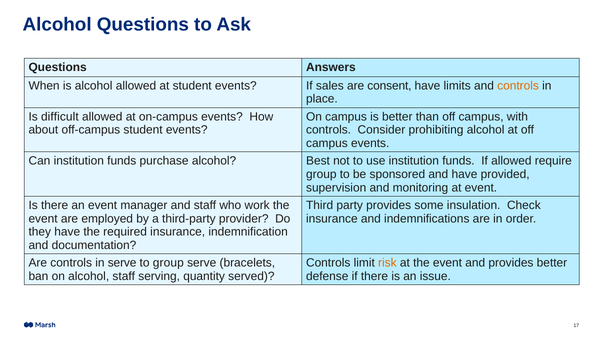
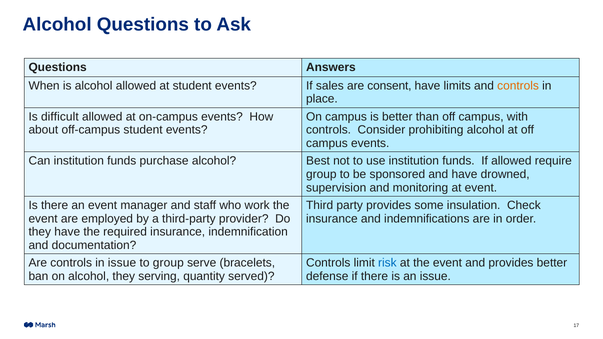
provided: provided -> drowned (505, 174)
in serve: serve -> issue (122, 263)
risk colour: orange -> blue (387, 263)
alcohol staff: staff -> they (124, 276)
